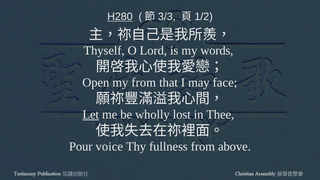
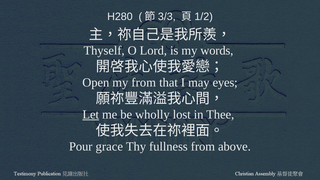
H280 underline: present -> none (120, 17)
face: face -> eyes (225, 82)
voice: voice -> grace (109, 146)
